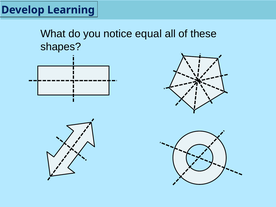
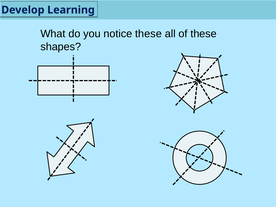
notice equal: equal -> these (148, 34)
